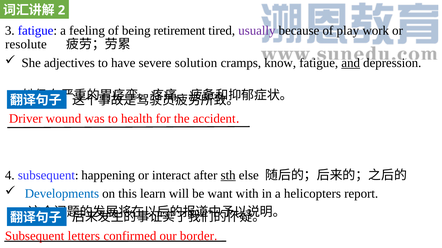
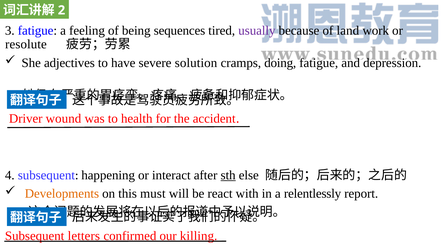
retirement: retirement -> sequences (180, 31)
play: play -> land (348, 31)
know: know -> doing (280, 63)
and underline: present -> none (351, 63)
Developments colour: blue -> orange (62, 194)
learn: learn -> must (153, 194)
want: want -> react (220, 194)
helicopters: helicopters -> relentlessly (313, 194)
border: border -> killing (199, 236)
